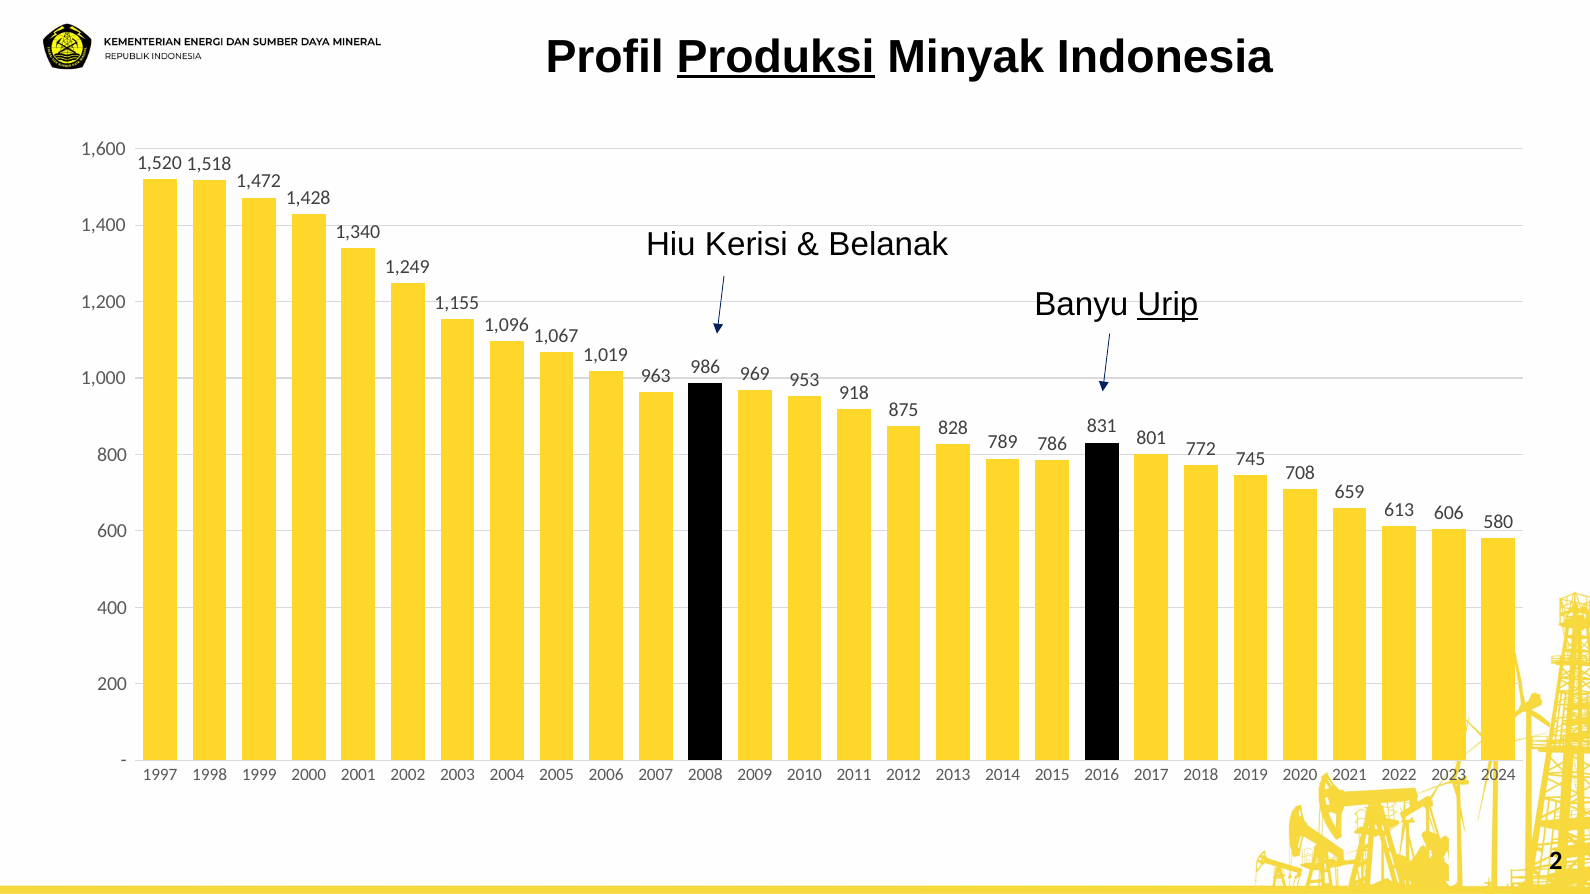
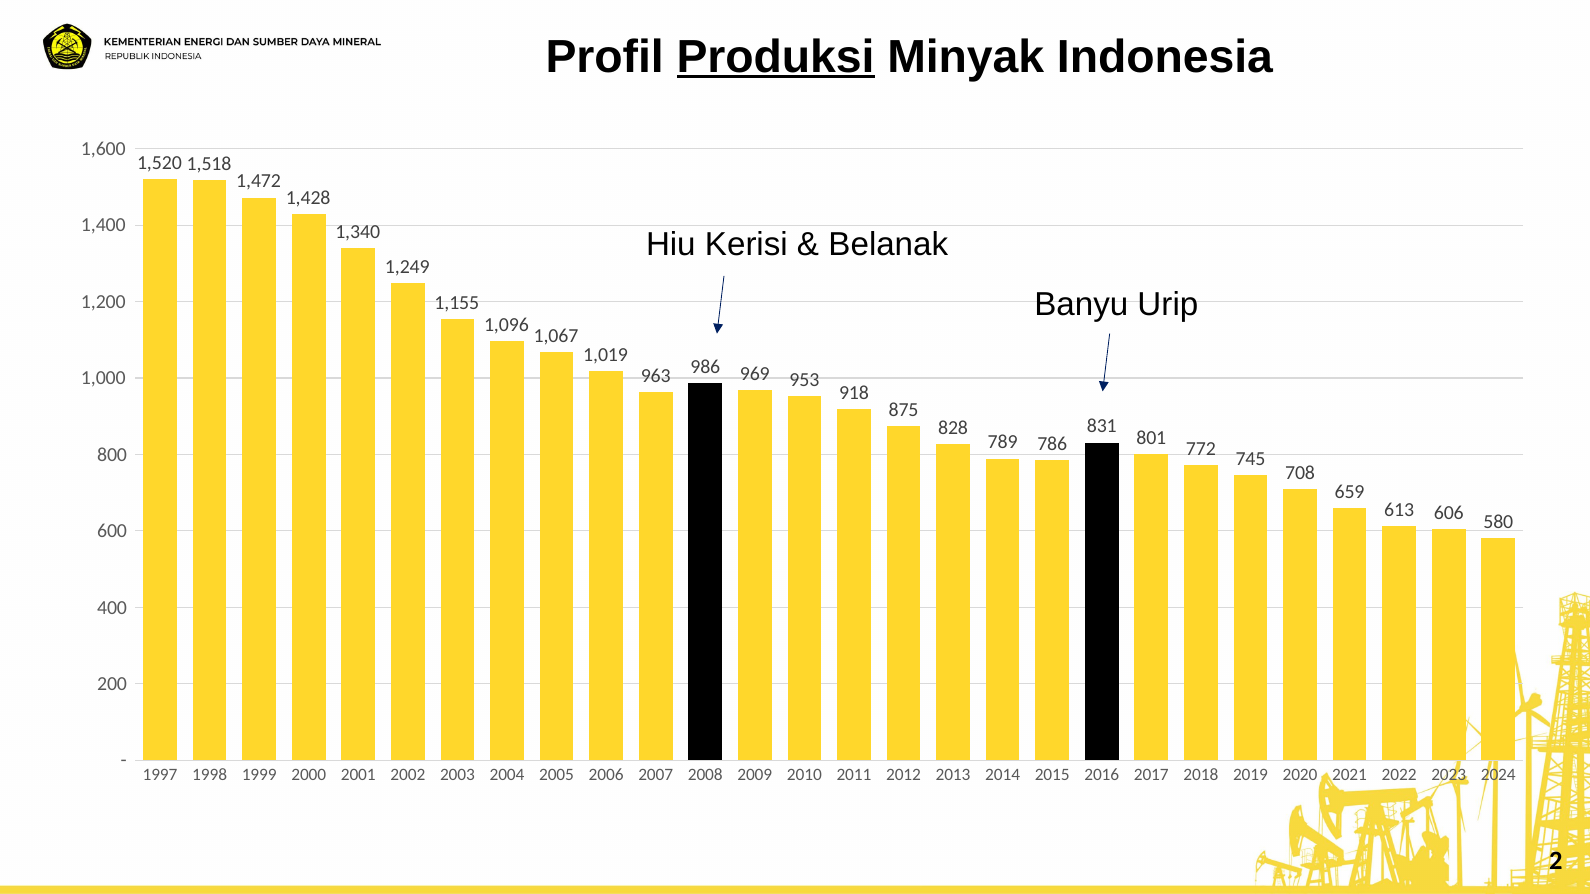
Urip underline: present -> none (1168, 305)
